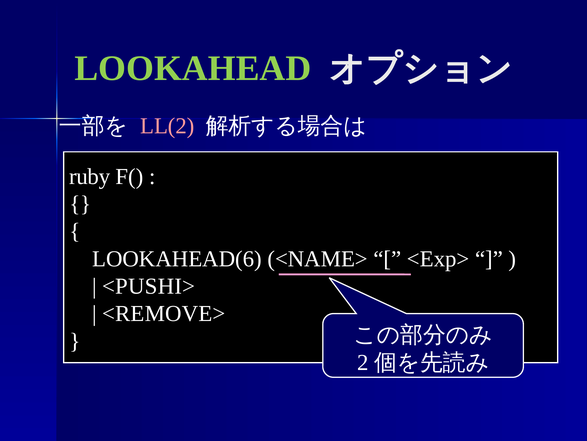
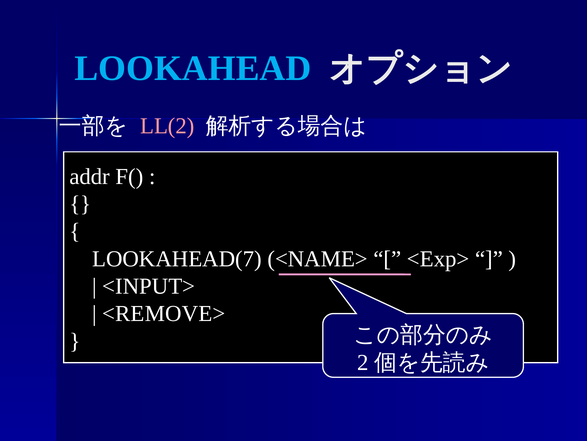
LOOKAHEAD colour: light green -> light blue (193, 68)
ruby: ruby -> addr (90, 176)
LOOKAHEAD(6: LOOKAHEAD(6 -> LOOKAHEAD(7 (177, 258)
<PUSHI>: <PUSHI> -> <INPUT> (149, 286)
